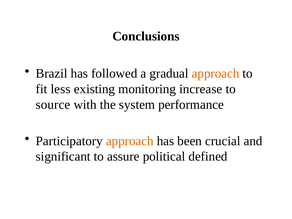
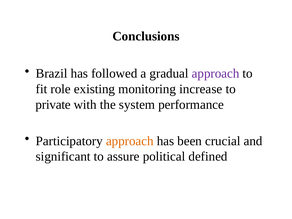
approach colour: orange -> purple (216, 73)
less: less -> role (61, 89)
source: source -> private (53, 105)
